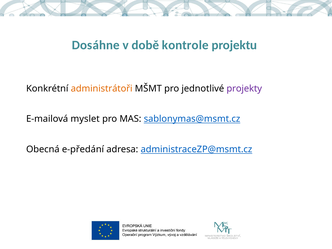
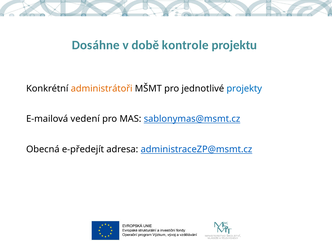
projekty colour: purple -> blue (244, 89)
myslet: myslet -> vedení (85, 119)
e-předání: e-předání -> e-předejít (83, 149)
